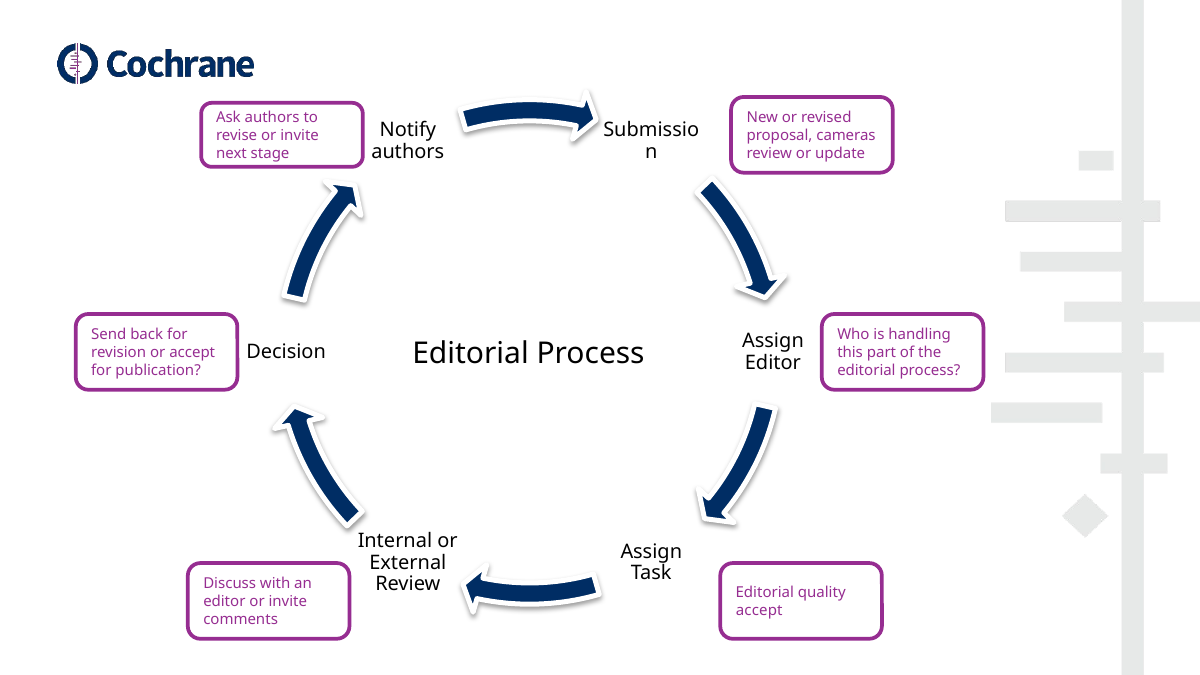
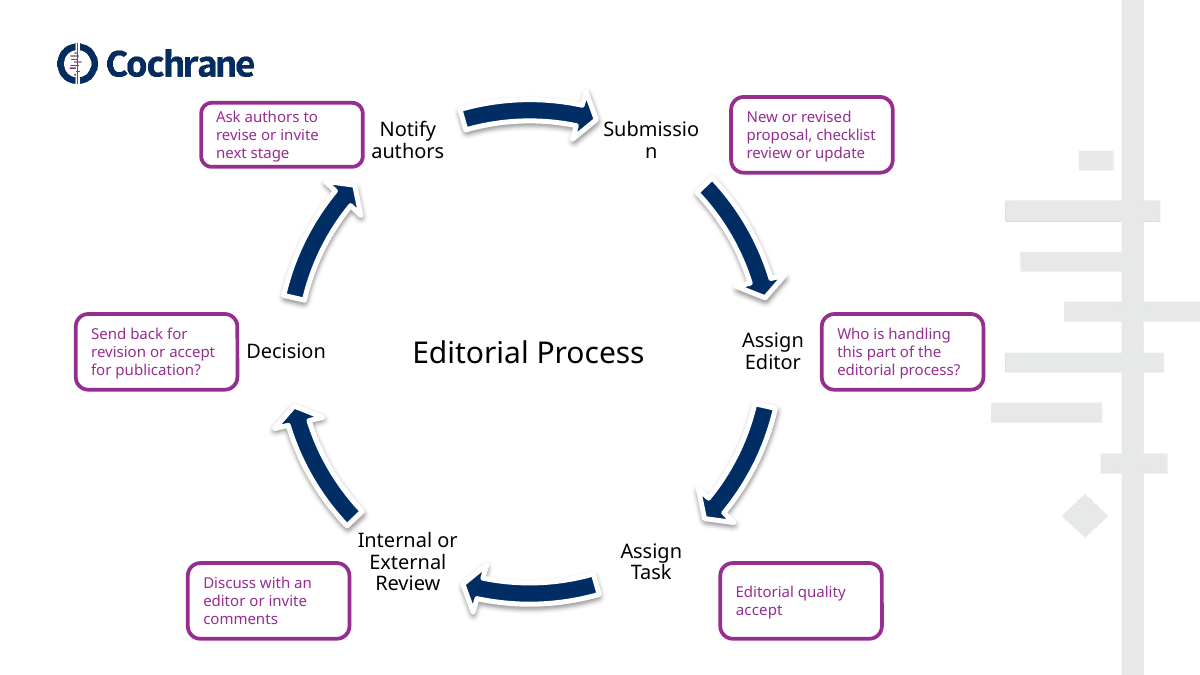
cameras: cameras -> checklist (846, 136)
